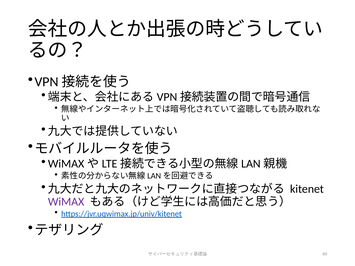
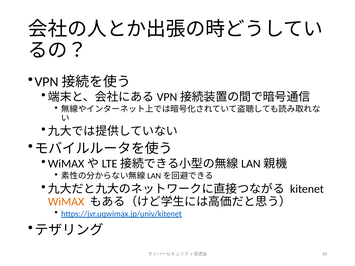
WiMAX colour: purple -> orange (66, 202)
